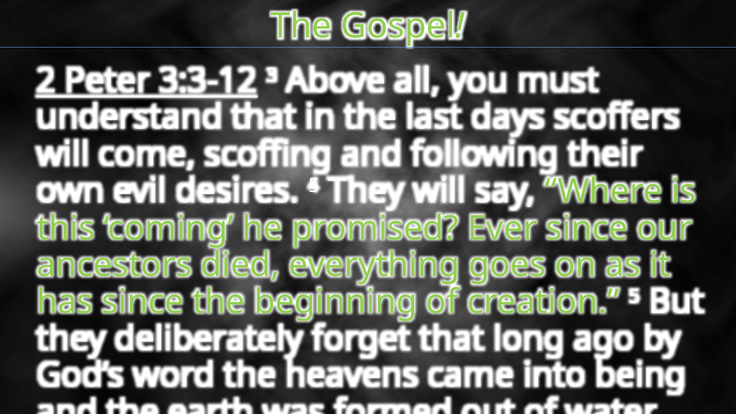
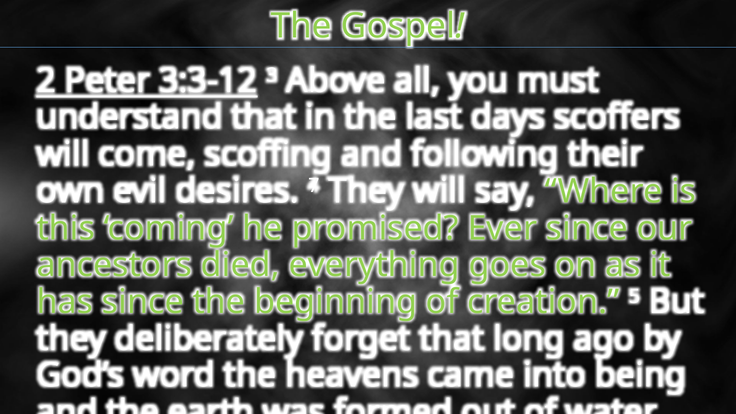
desires 5: 5 -> 7 (314, 186)
